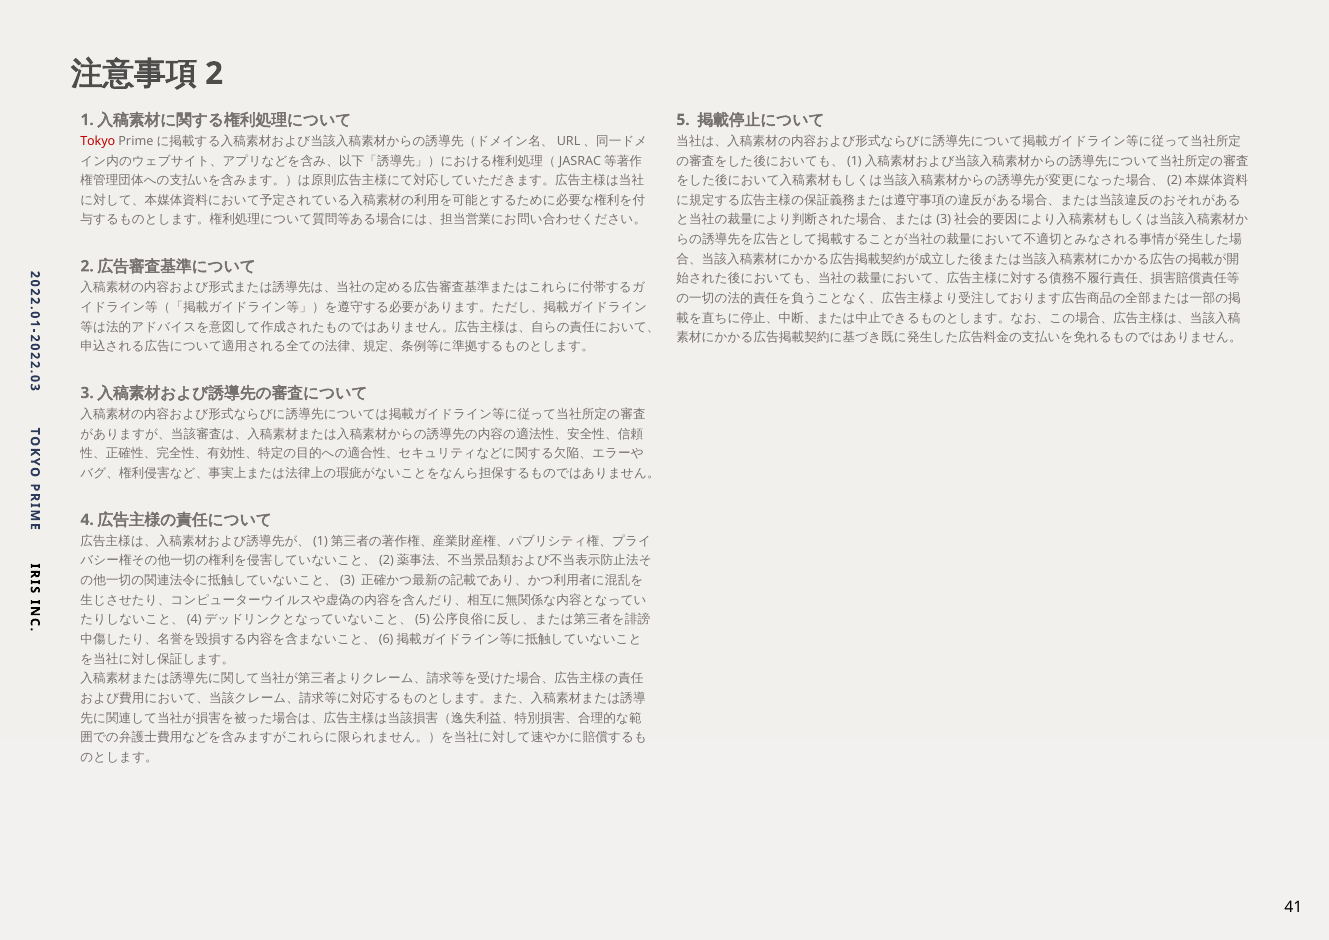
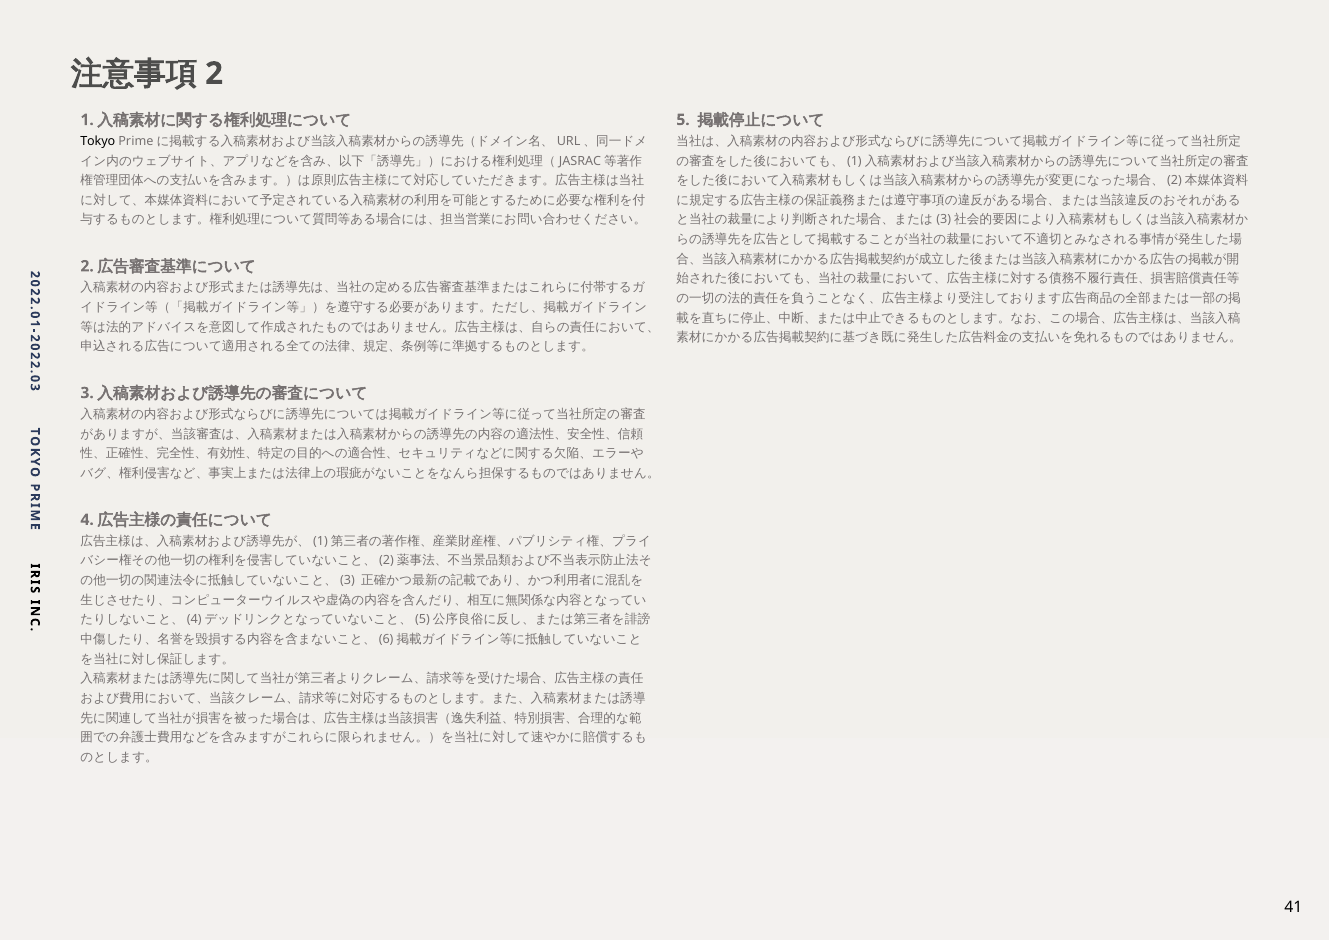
Tokyo colour: red -> black (98, 141)
